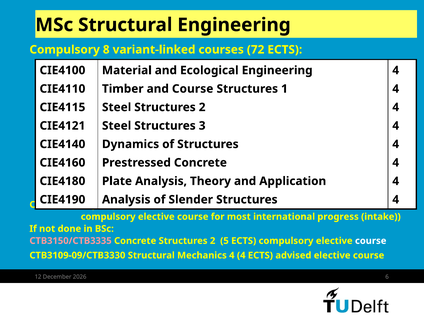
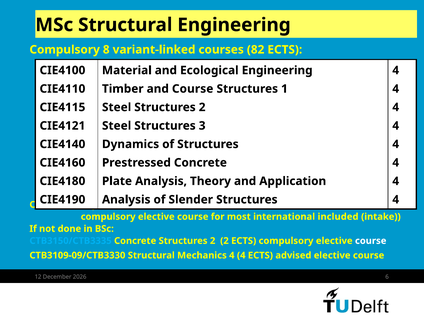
72: 72 -> 82 (256, 50)
progress: progress -> included (338, 217)
CTB3150/CTB3335 colour: pink -> light blue (71, 241)
2 5: 5 -> 2 (224, 241)
